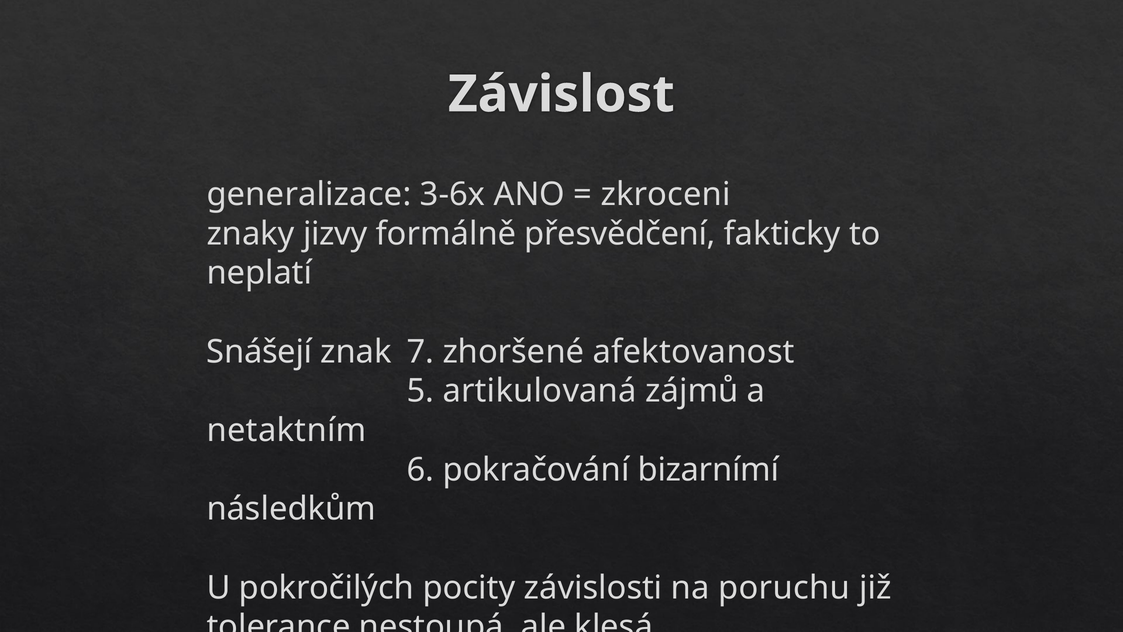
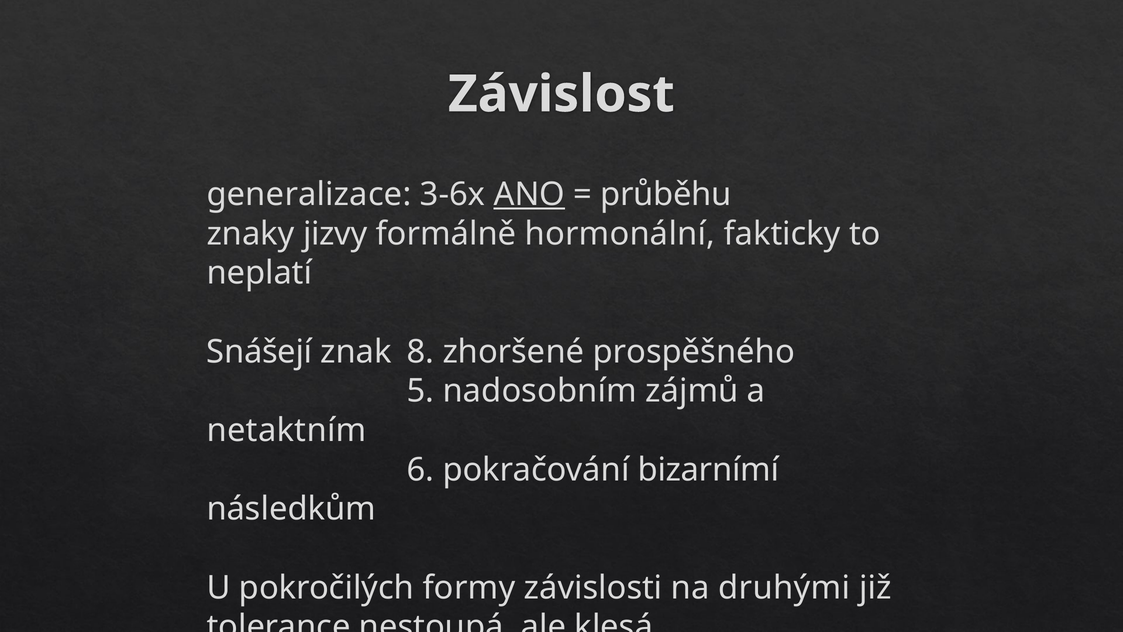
ANO underline: none -> present (529, 194)
zkroceni: zkroceni -> průběhu (666, 194)
přesvědčení: přesvědčení -> hormonální (620, 234)
7: 7 -> 8 (420, 352)
afektovanost: afektovanost -> prospěšného (694, 352)
artikulovaná: artikulovaná -> nadosobním (540, 391)
pocity: pocity -> formy (469, 588)
poruchu: poruchu -> druhými (784, 588)
